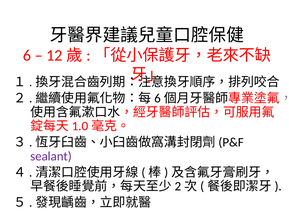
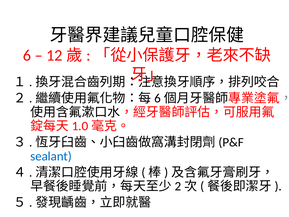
sealant colour: purple -> blue (51, 156)
